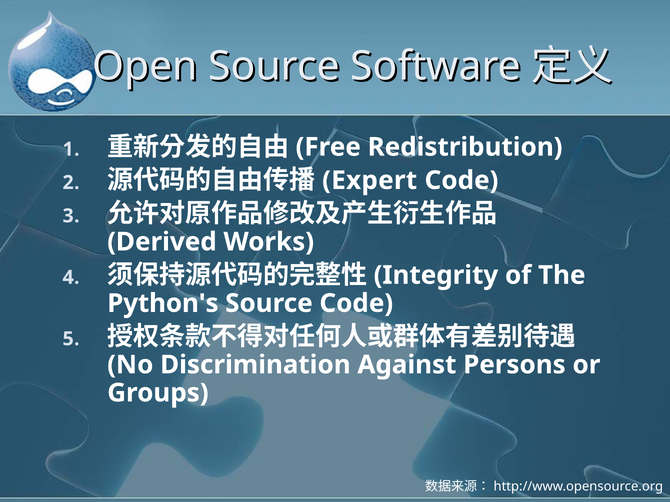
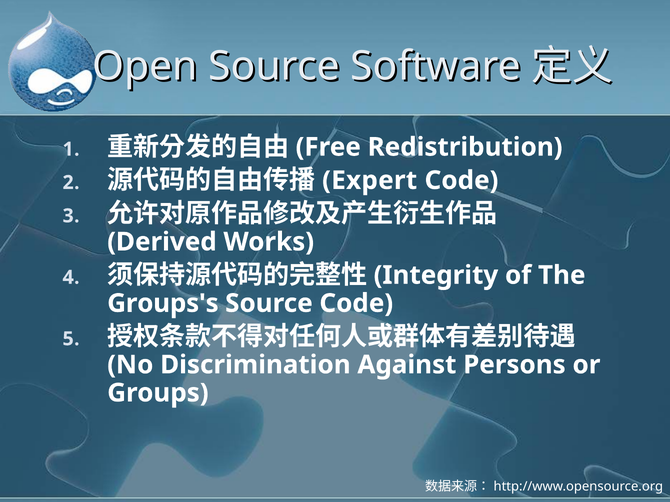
Python's: Python's -> Groups's (163, 304)
